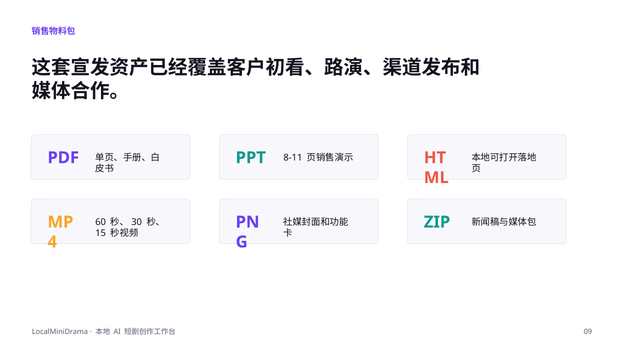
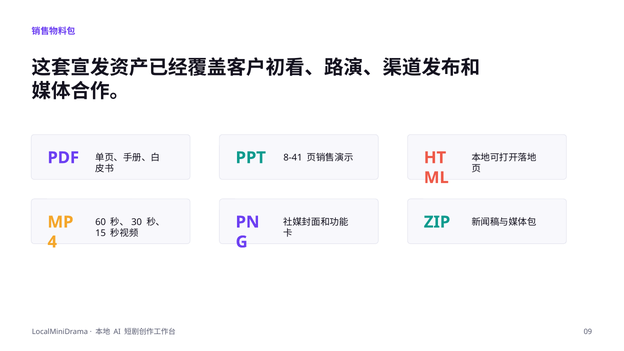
8-11: 8-11 -> 8-41 (293, 158)
